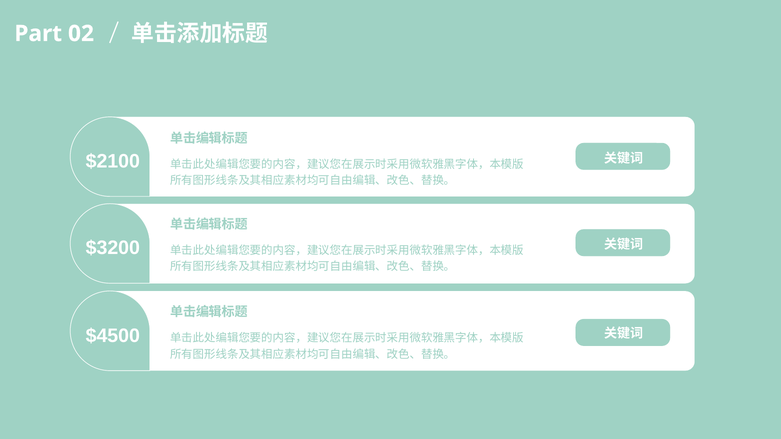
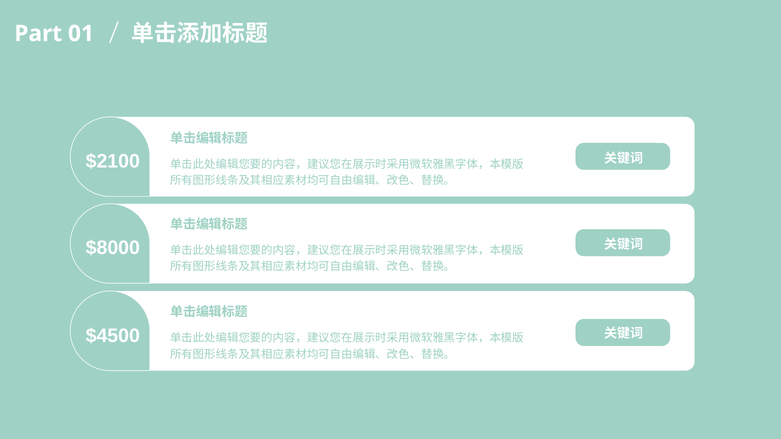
02: 02 -> 01 (81, 34)
$3200: $3200 -> $8000 (113, 248)
